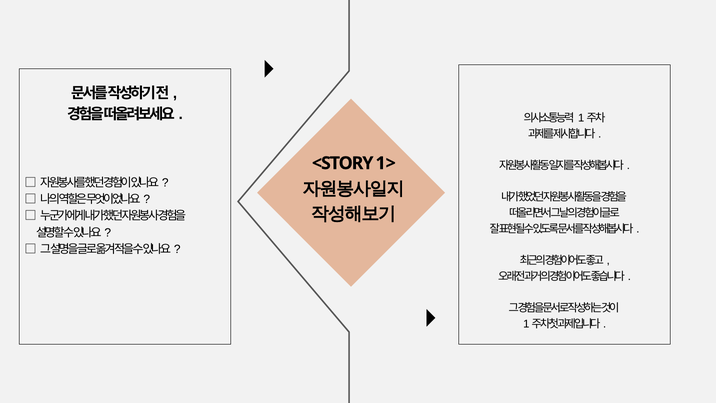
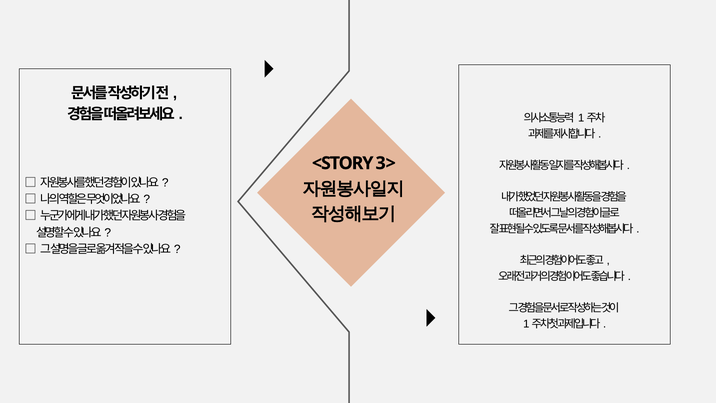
1>: 1> -> 3> (386, 163)
